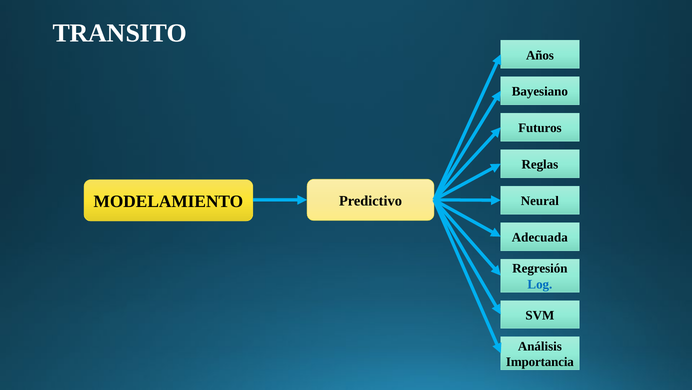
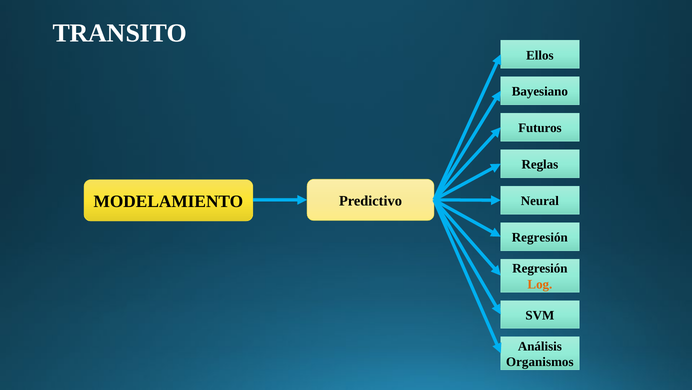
Años: Años -> Ellos (540, 55)
Adecuada: Adecuada -> Regresión (540, 237)
Log colour: blue -> orange (540, 284)
Importancia: Importancia -> Organismos (540, 361)
